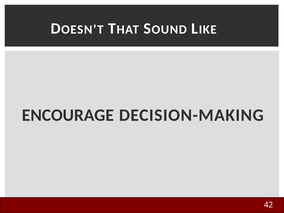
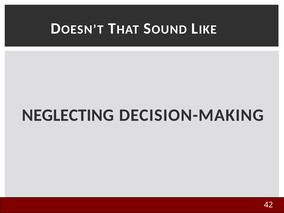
ENCOURAGE: ENCOURAGE -> NEGLECTING (68, 115)
